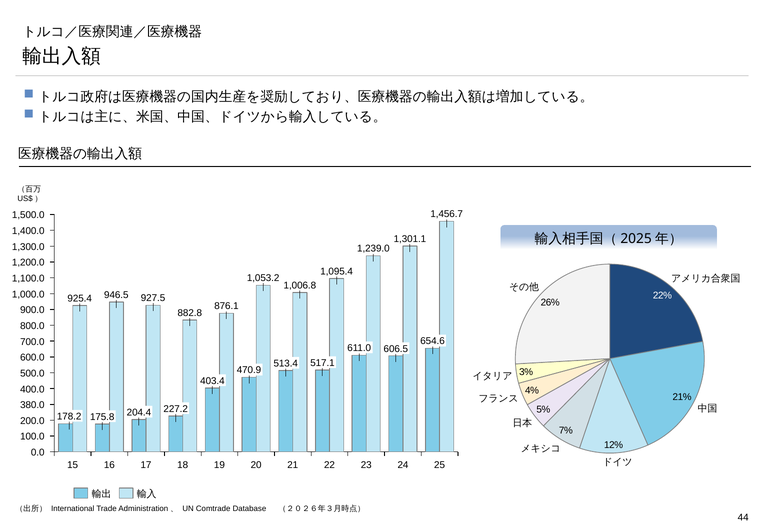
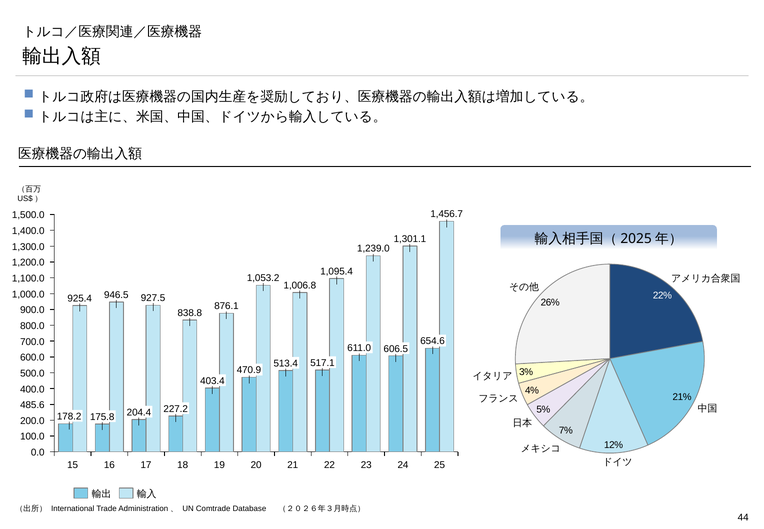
882.8: 882.8 -> 838.8 (190, 313)
380.0: 380.0 -> 485.6 (32, 405)
